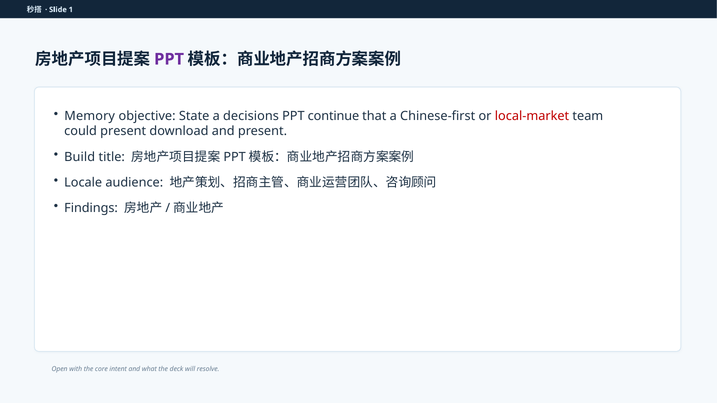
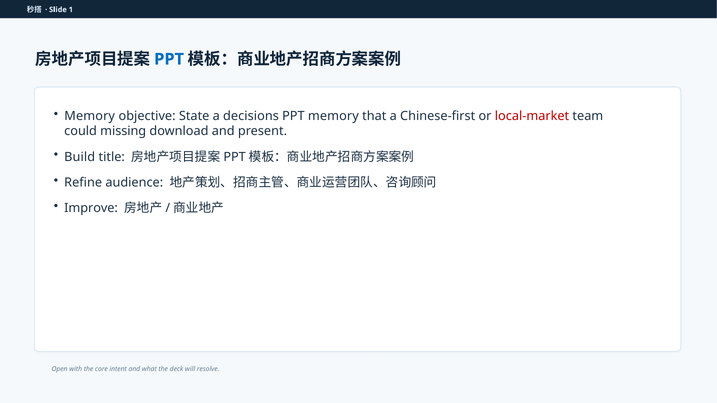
PPT colour: purple -> blue (169, 59)
PPT continue: continue -> memory (333, 116)
could present: present -> missing (123, 131)
Locale: Locale -> Refine (83, 183)
Findings: Findings -> Improve (91, 208)
